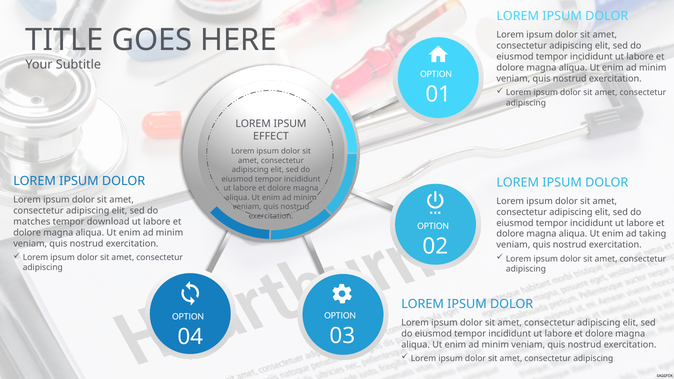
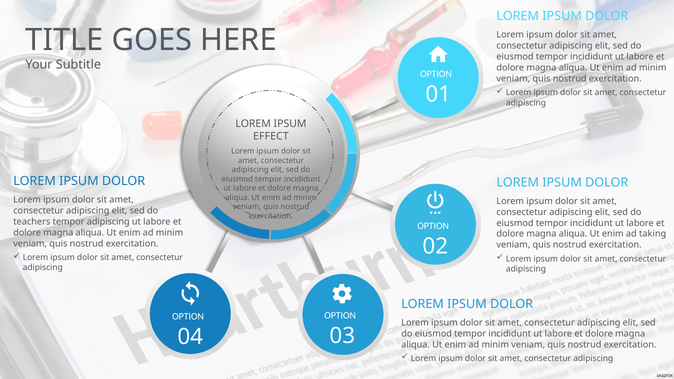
matches: matches -> teachers (32, 222)
tempor download: download -> adipiscing (108, 222)
